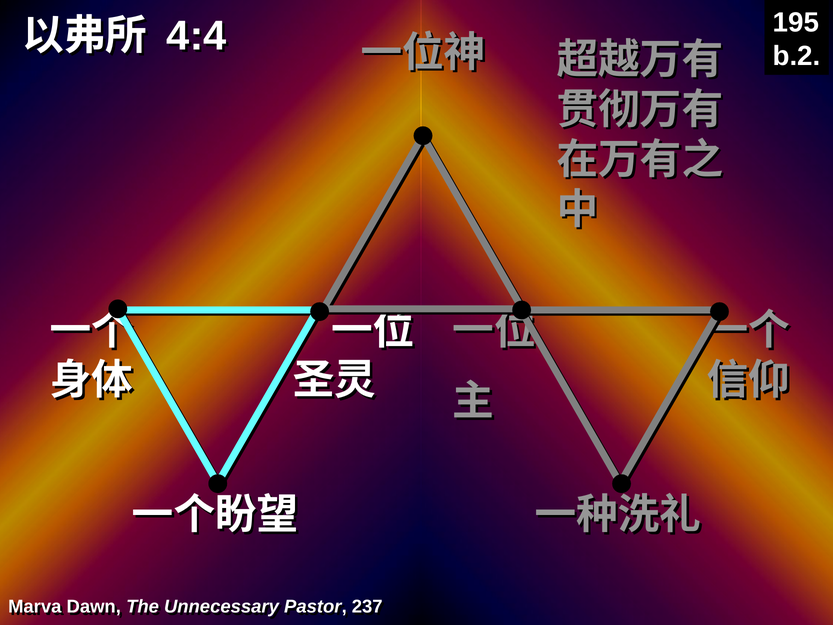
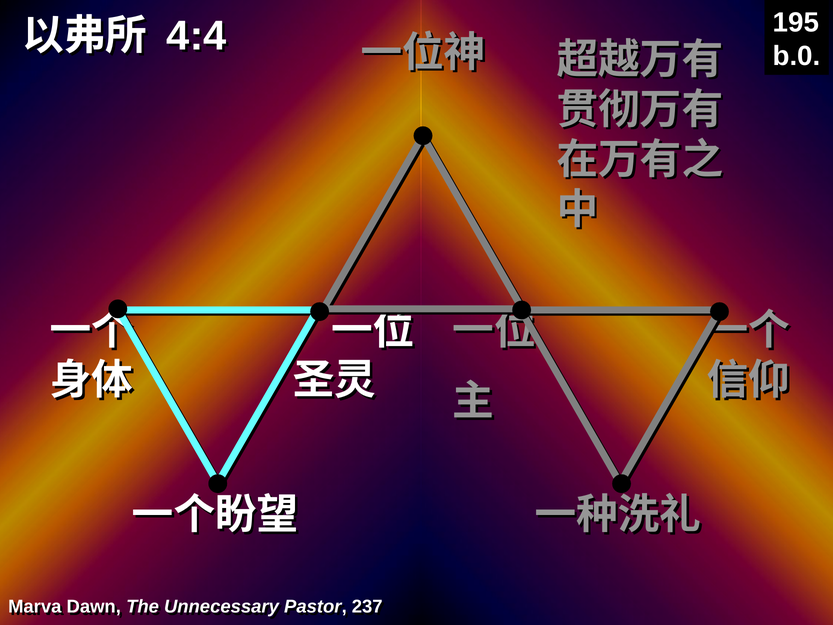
b.2: b.2 -> b.0 (797, 56)
